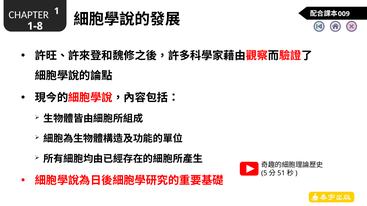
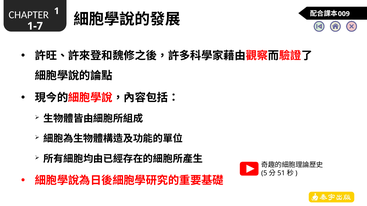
1-8: 1-8 -> 1-7 (35, 26)
